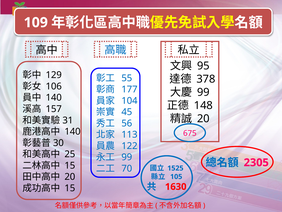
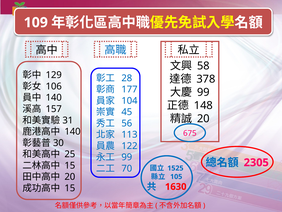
95: 95 -> 58 (203, 66)
55: 55 -> 28 (127, 78)
